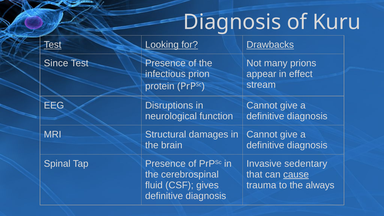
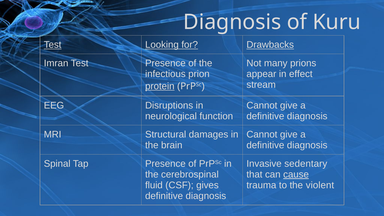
Since: Since -> Imran (56, 63)
protein underline: none -> present (160, 86)
always: always -> violent (320, 185)
